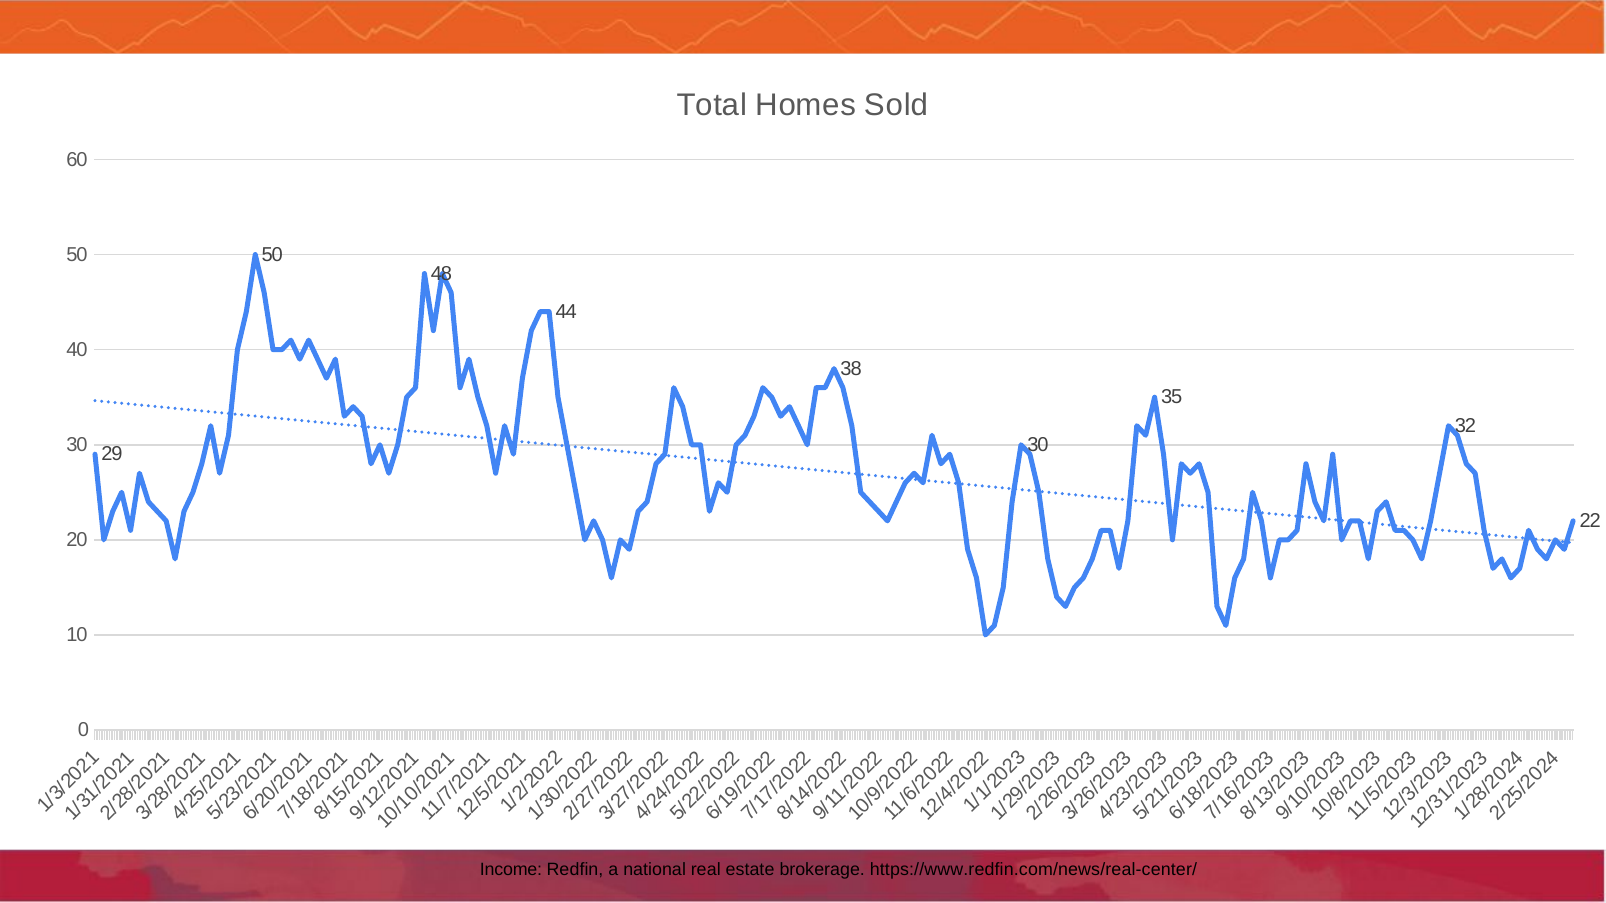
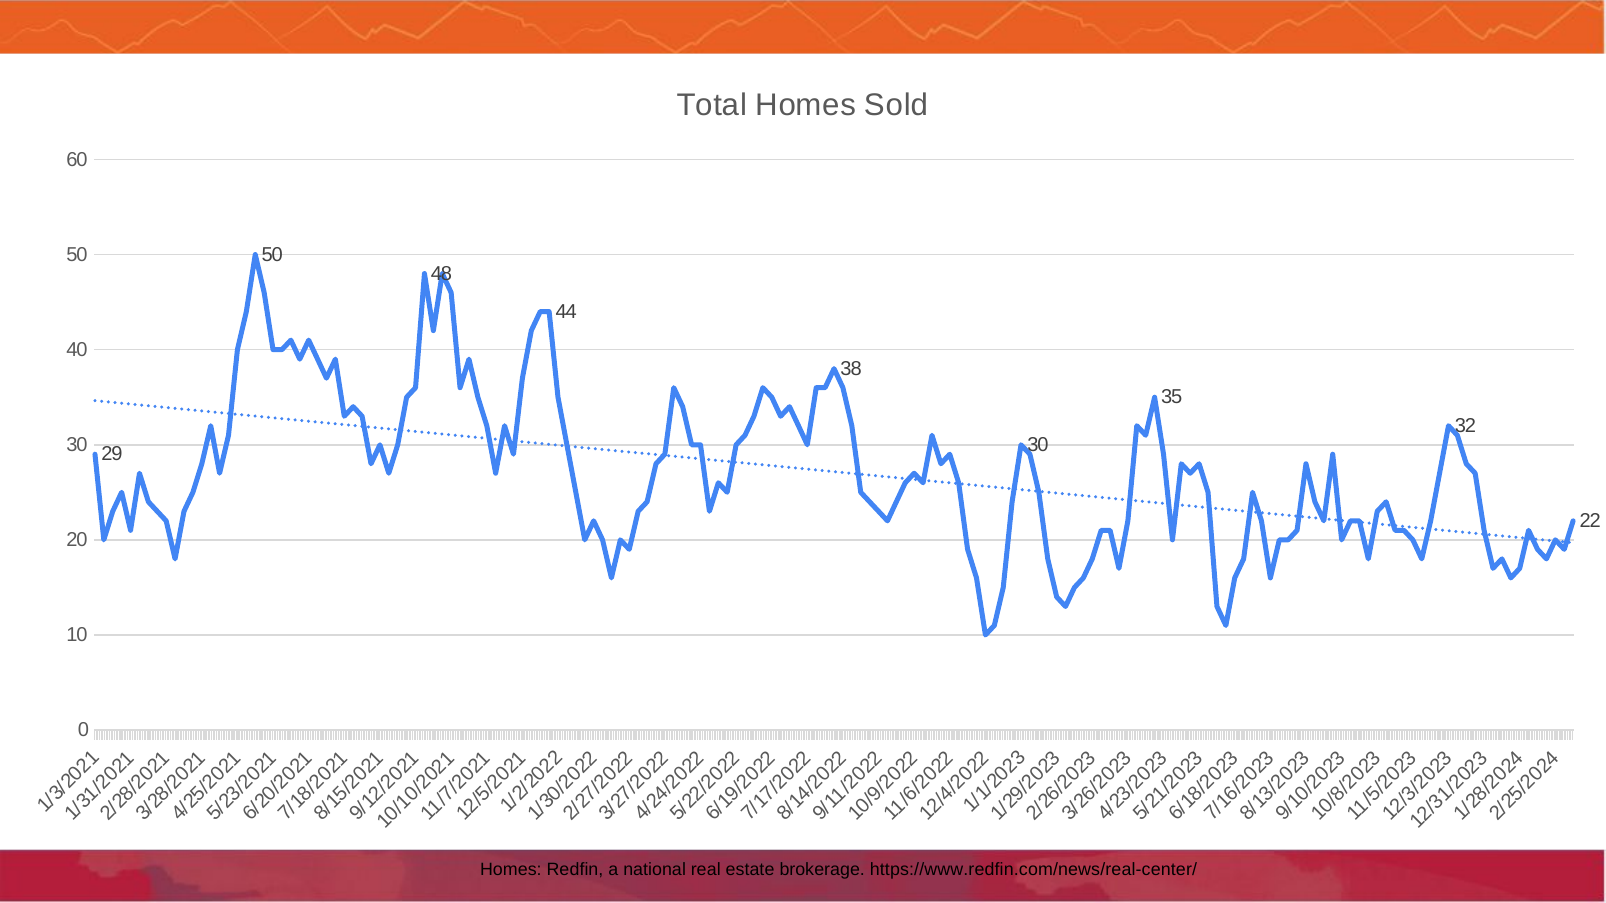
Income: Income -> Homes (511, 870)
